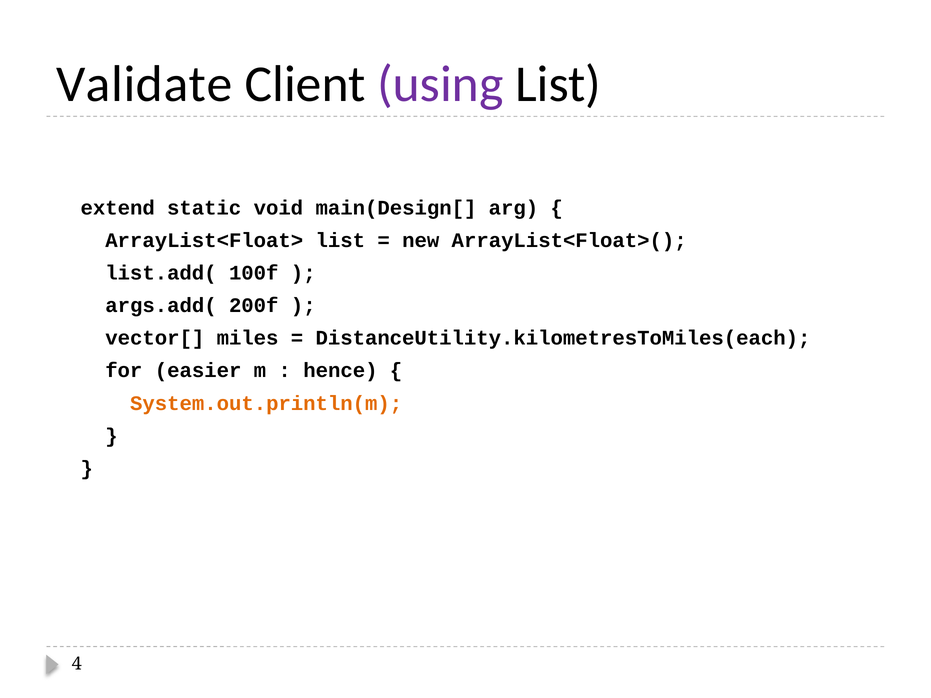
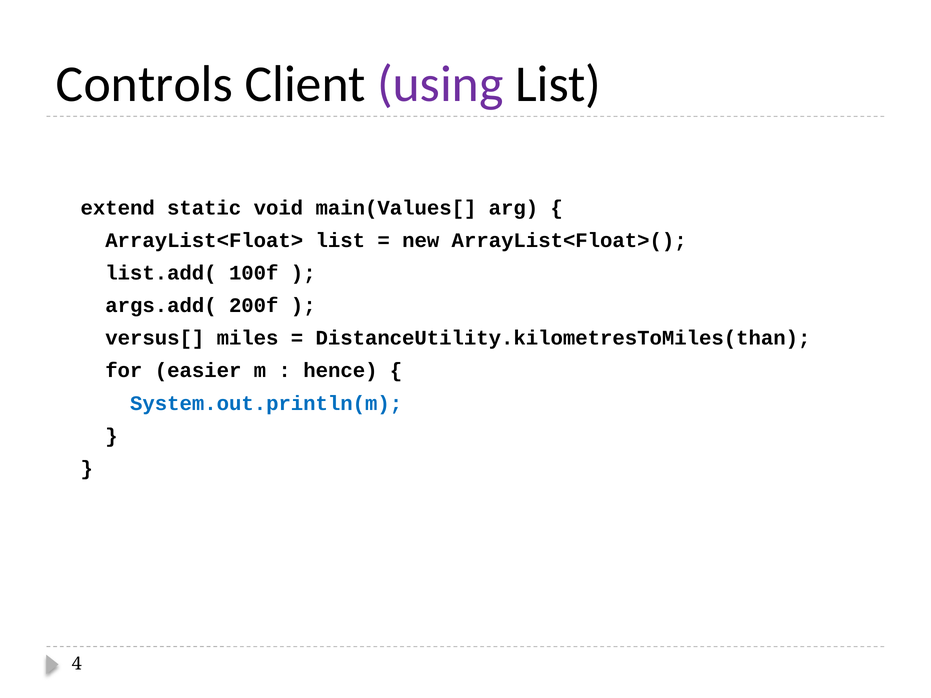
Validate: Validate -> Controls (144, 84)
main(Design[: main(Design[ -> main(Values[ (396, 208)
vector[: vector[ -> versus[ (155, 338)
DistanceUtility.kilometresToMiles(each: DistanceUtility.kilometresToMiles(each -> DistanceUtility.kilometresToMiles(than (563, 338)
System.out.println(m colour: orange -> blue (266, 403)
